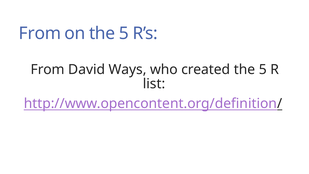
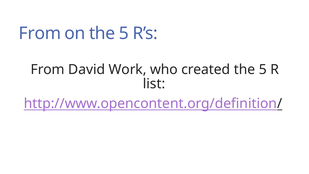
Ways: Ways -> Work (128, 70)
